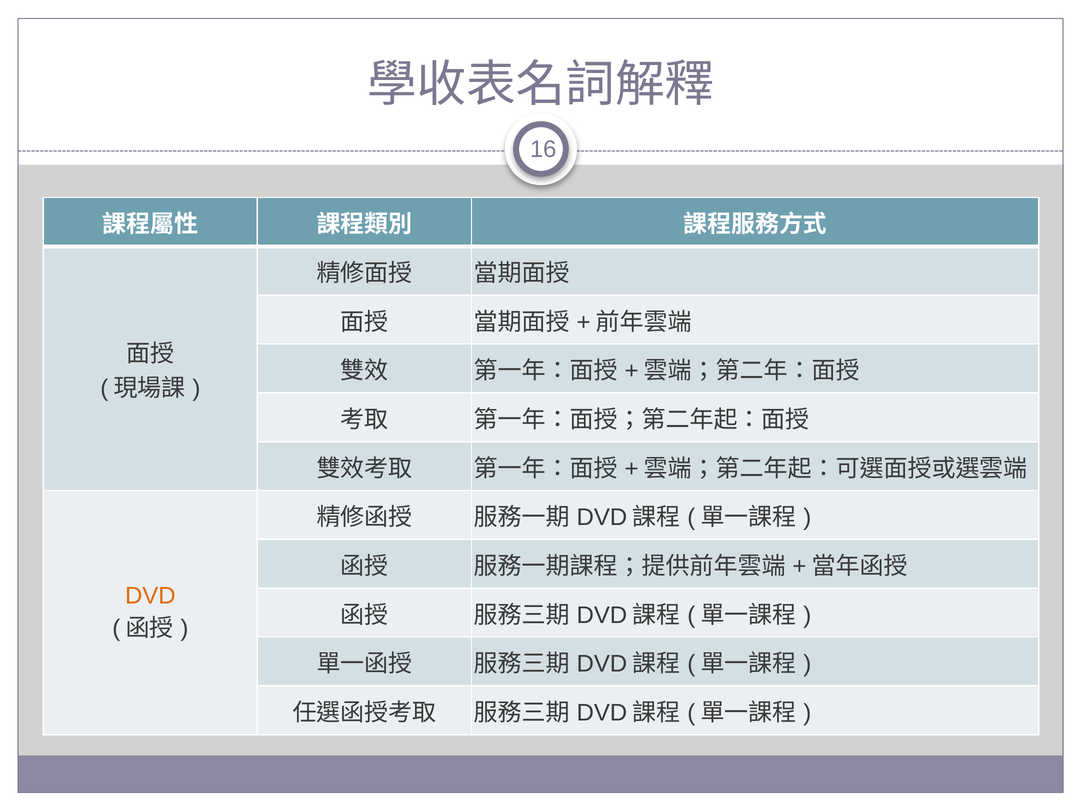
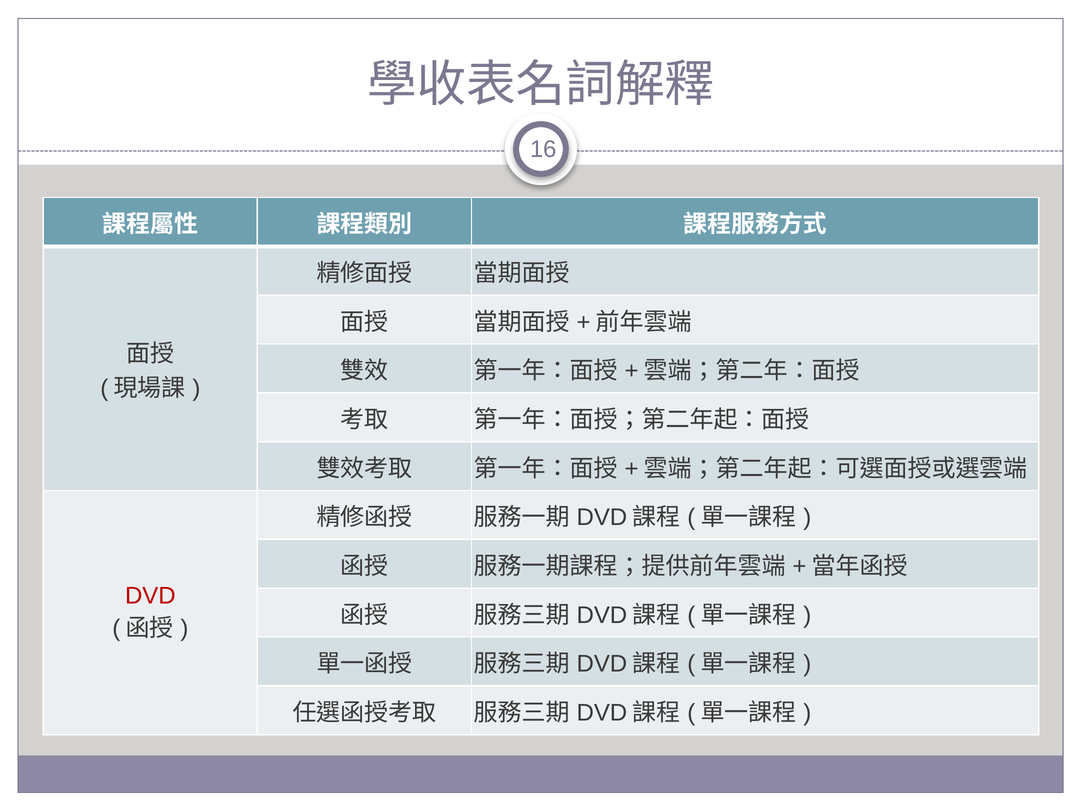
DVD colour: orange -> red (150, 596)
